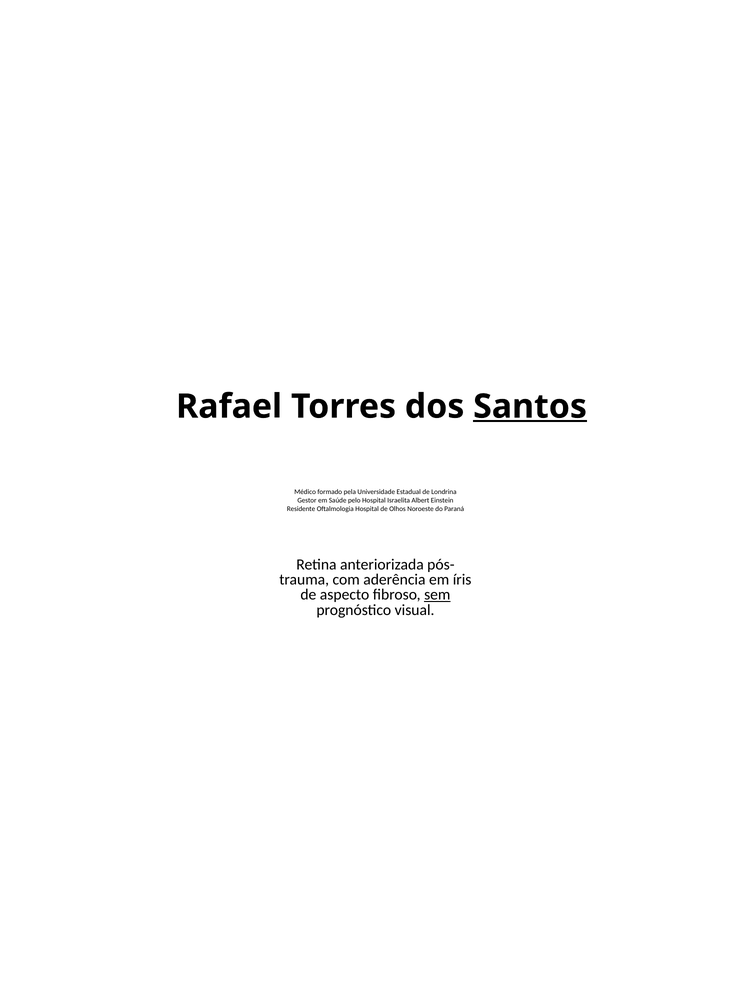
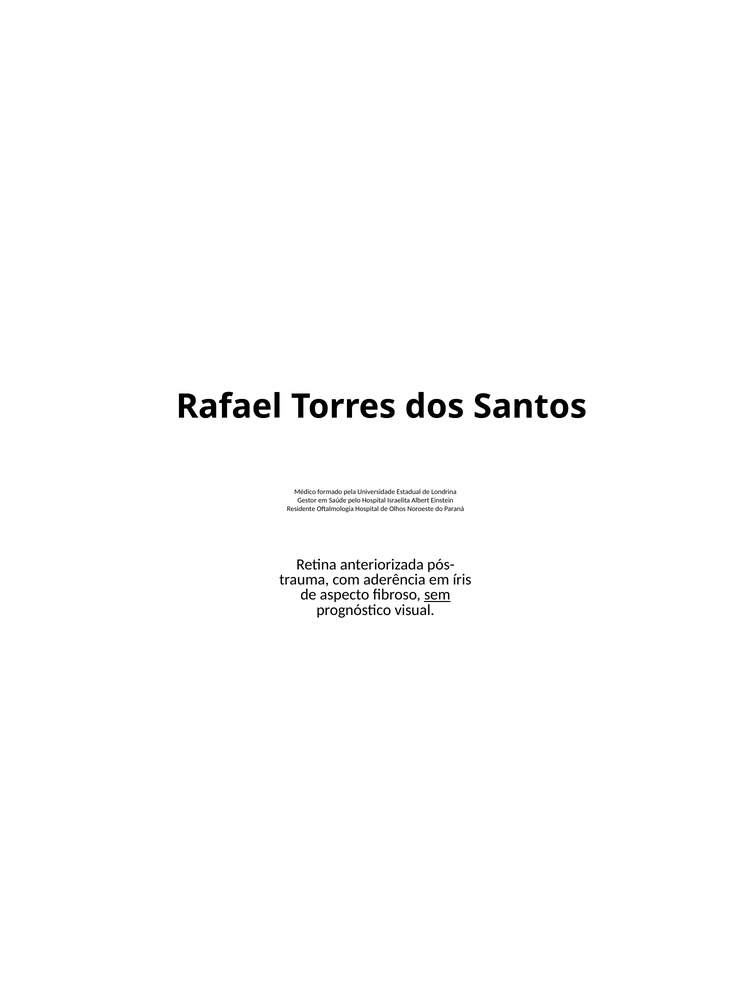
Santos underline: present -> none (530, 406)
